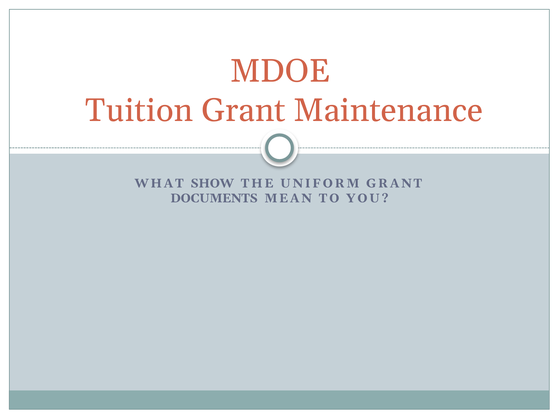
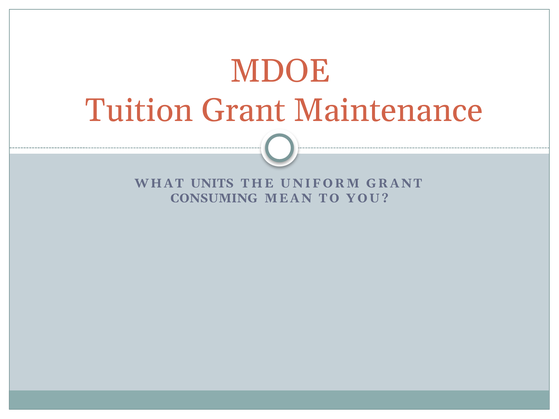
SHOW: SHOW -> UNITS (212, 183)
DOCUMENTS: DOCUMENTS -> CONSUMING (214, 198)
